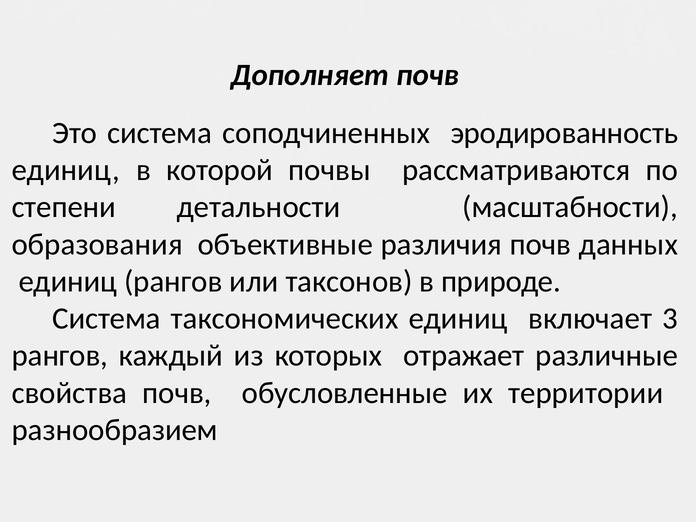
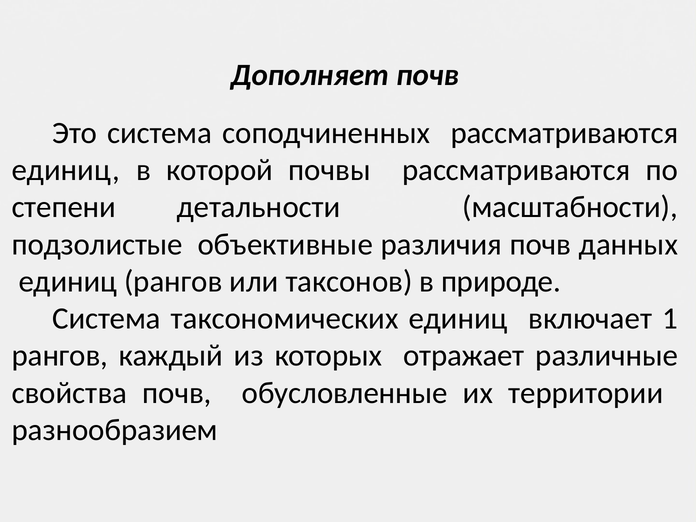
соподчиненных эродированность: эродированность -> рассматриваются (564, 133)
образования: образования -> подзолистые (97, 244)
3: 3 -> 1 (670, 319)
